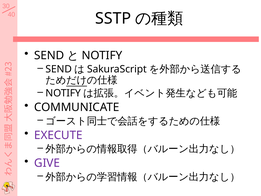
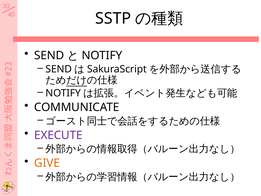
GIVE colour: purple -> orange (47, 163)
